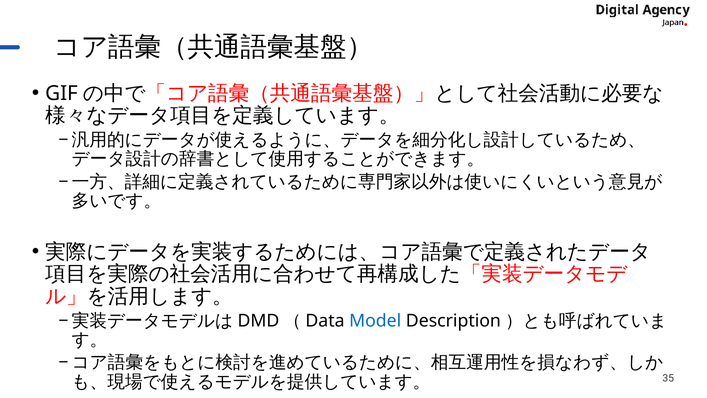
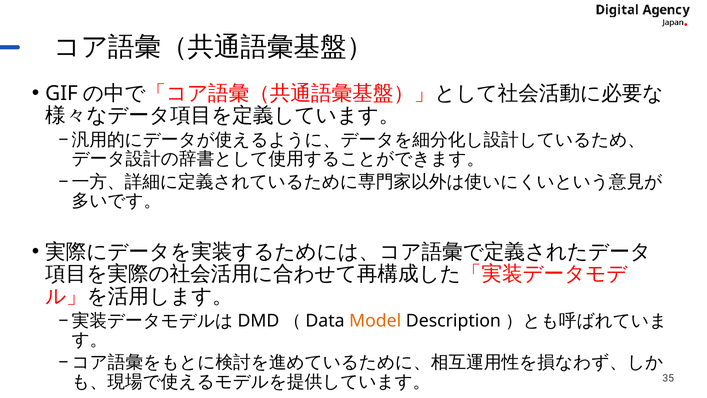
Model colour: blue -> orange (375, 320)
